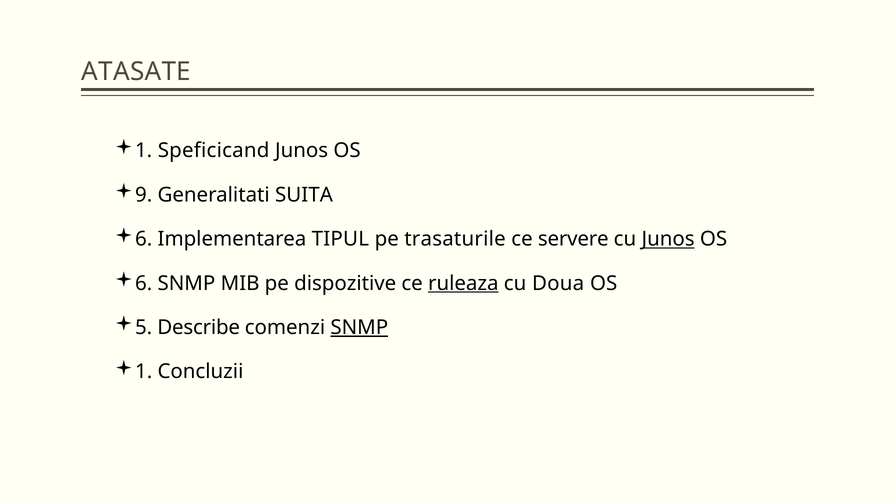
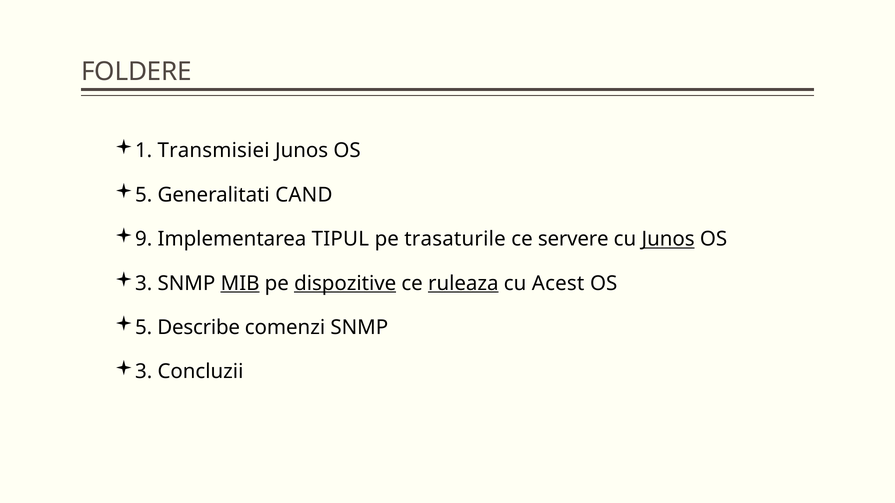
ATASATE: ATASATE -> FOLDERE (136, 72)
Speficicand: Speficicand -> Transmisiei (214, 151)
9: 9 -> 5 (144, 195)
SUITA: SUITA -> CAND (304, 195)
6: 6 -> 9 (144, 239)
6: 6 -> 3 (144, 284)
MIB underline: none -> present (240, 284)
dispozitive underline: none -> present (345, 284)
Doua: Doua -> Acest (558, 284)
SNMP underline: present -> none (359, 328)
1: 1 -> 3 (144, 372)
